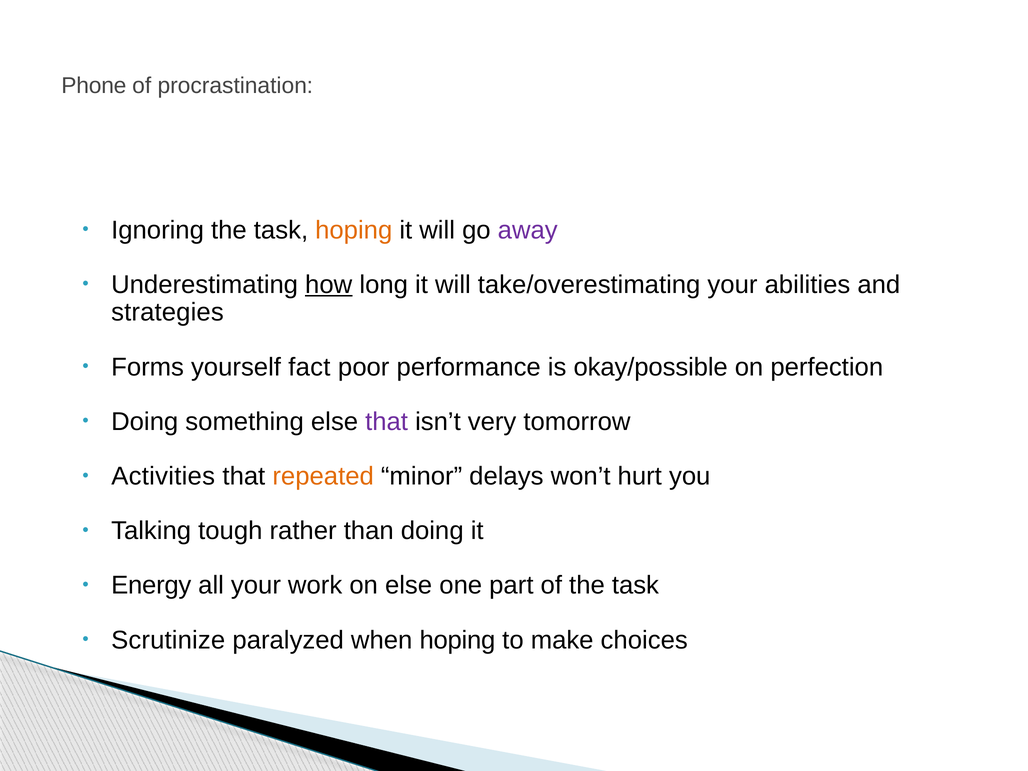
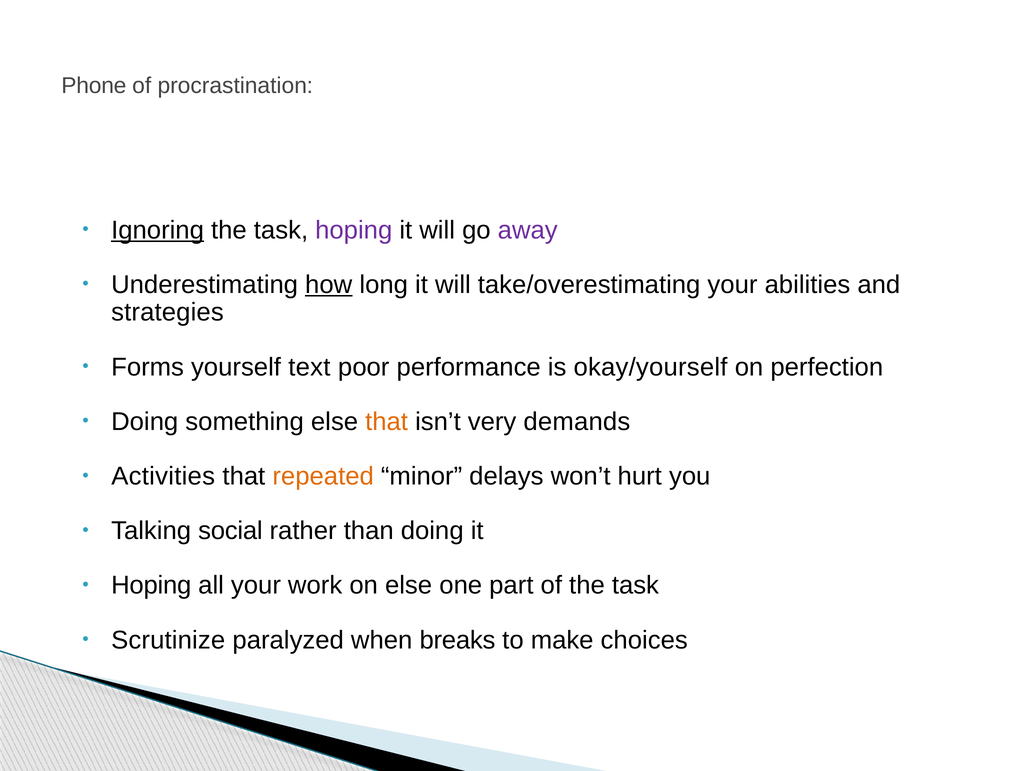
Ignoring underline: none -> present (158, 230)
hoping colour: orange -> purple (354, 230)
fact: fact -> text (309, 367)
okay/possible: okay/possible -> okay/yourself (650, 367)
that colour: purple -> orange (387, 422)
tomorrow: tomorrow -> demands (577, 422)
tough: tough -> social (230, 531)
Energy: Energy -> Hoping (151, 585)
when hoping: hoping -> breaks (457, 640)
